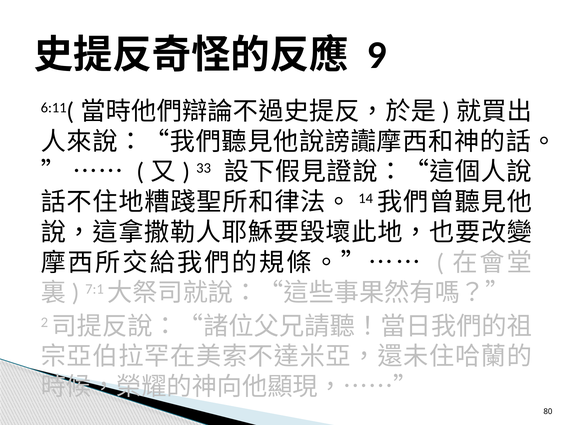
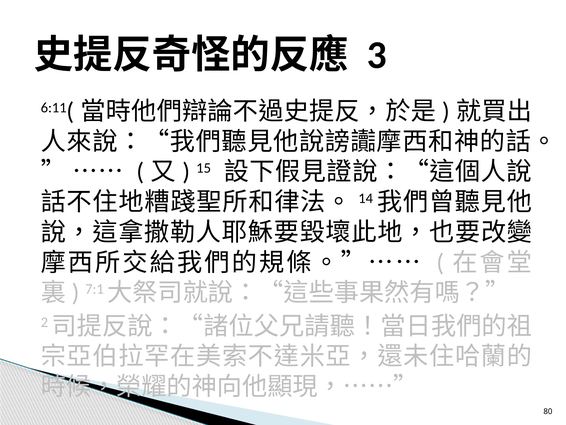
9: 9 -> 3 (377, 55)
33: 33 -> 15 (204, 168)
